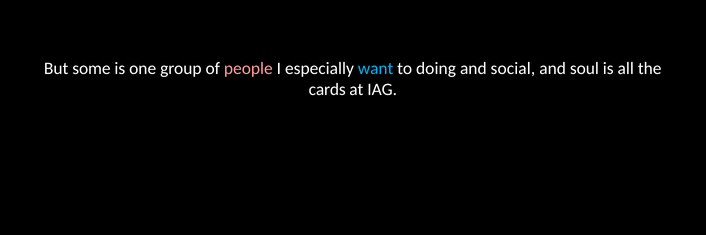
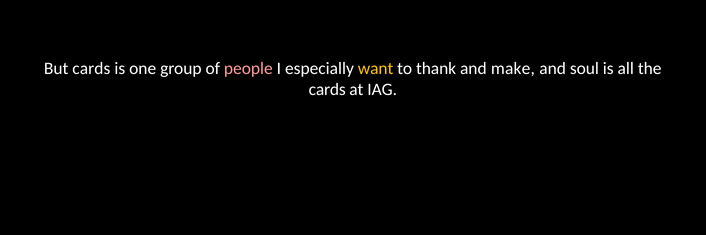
But some: some -> cards (91, 69)
want colour: light blue -> yellow (376, 69)
doing: doing -> thank (436, 69)
social: social -> make (513, 69)
